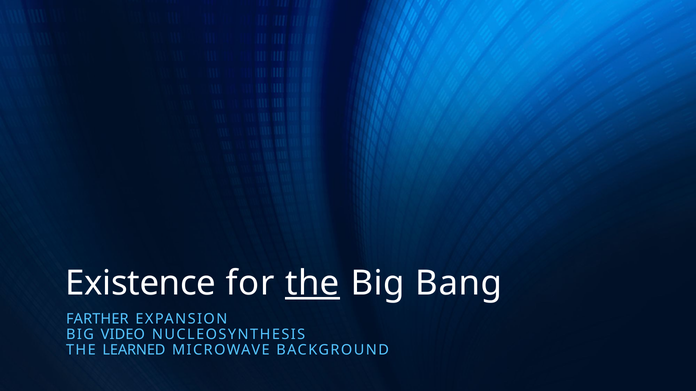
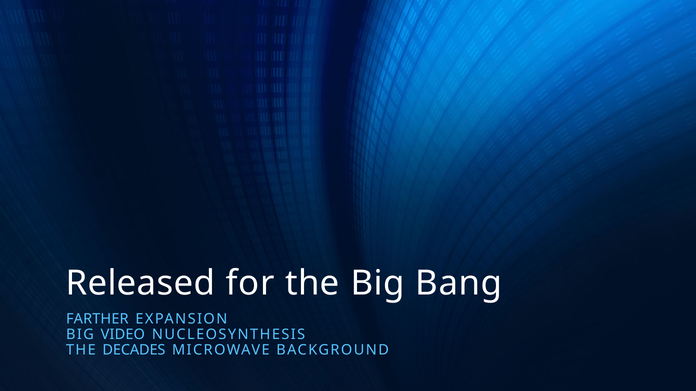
Existence: Existence -> Released (140, 284)
the underline: present -> none (312, 284)
LEARNED: LEARNED -> DECADES (134, 351)
